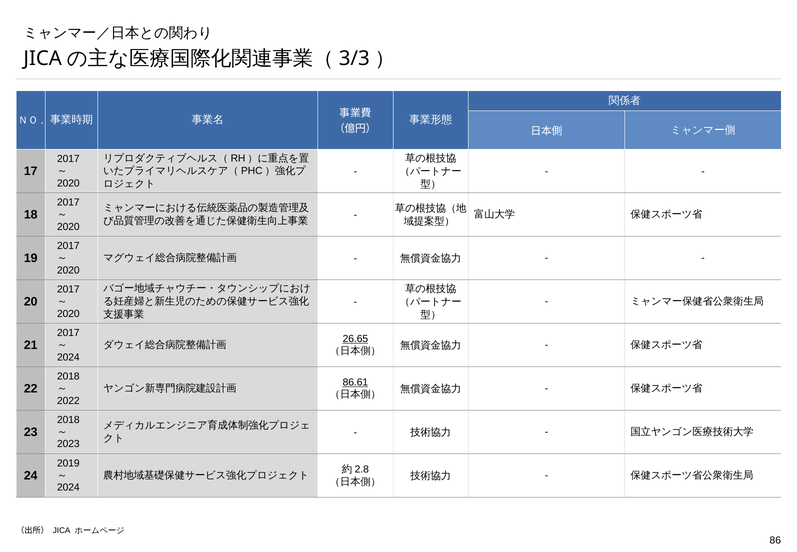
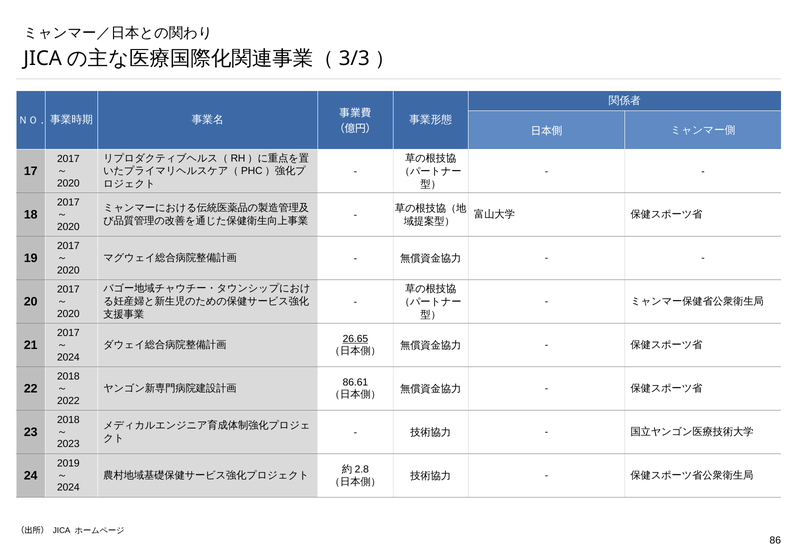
86.61 underline: present -> none (355, 382)
